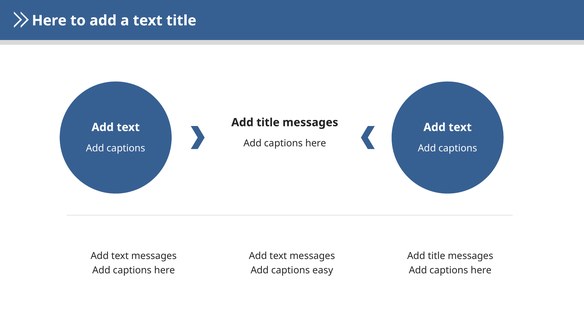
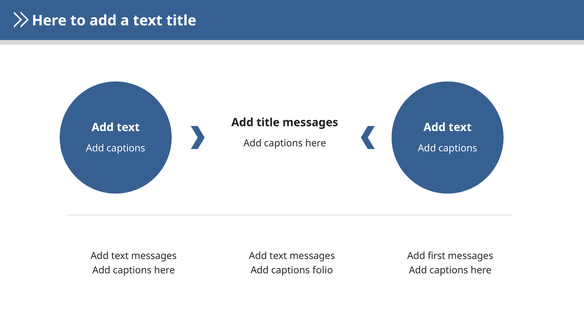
title: title -> first (437, 256)
easy: easy -> folio (323, 270)
